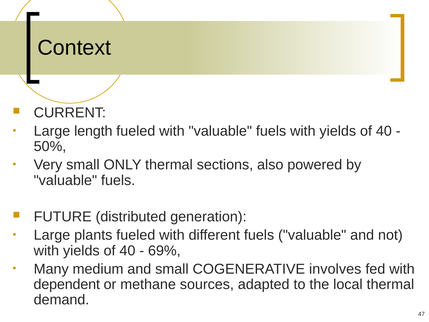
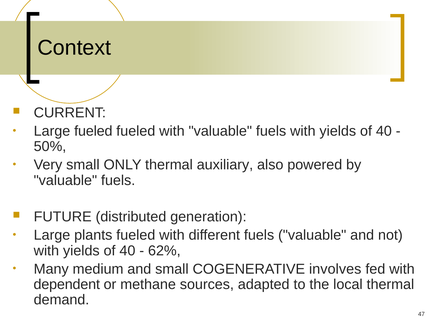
Large length: length -> fueled (93, 131)
sections: sections -> auxiliary (225, 165)
69%: 69% -> 62% (164, 250)
